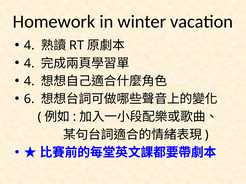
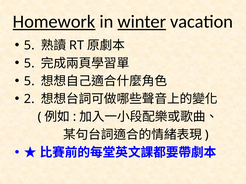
Homework underline: none -> present (54, 22)
winter underline: none -> present (142, 22)
4: 4 -> 5 (29, 46)
4: 4 -> 5 (29, 63)
4: 4 -> 5 (29, 81)
6: 6 -> 2 (29, 99)
